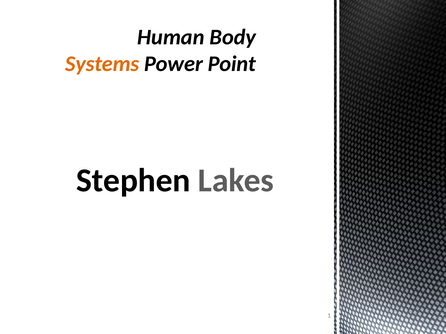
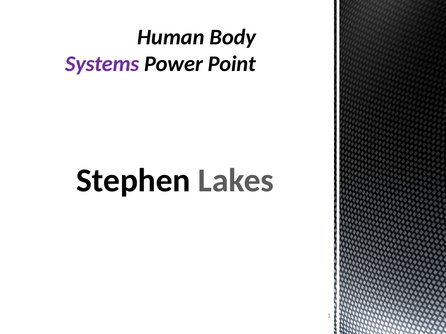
Systems colour: orange -> purple (102, 64)
